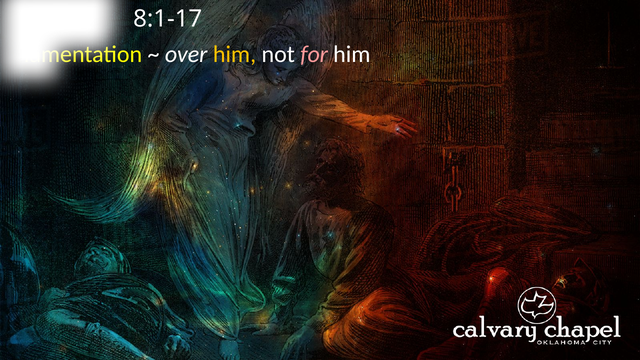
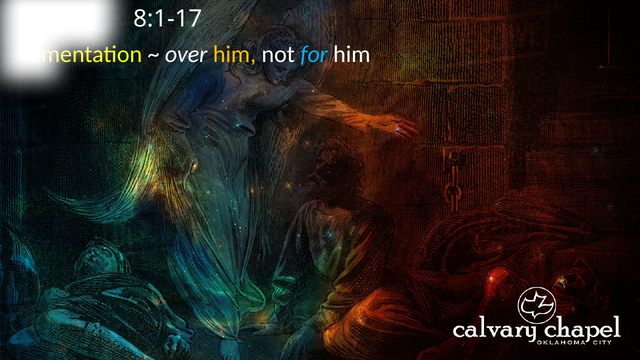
for colour: pink -> light blue (314, 54)
